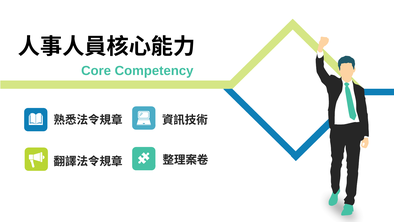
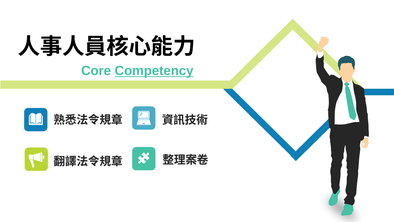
Competency underline: none -> present (154, 71)
